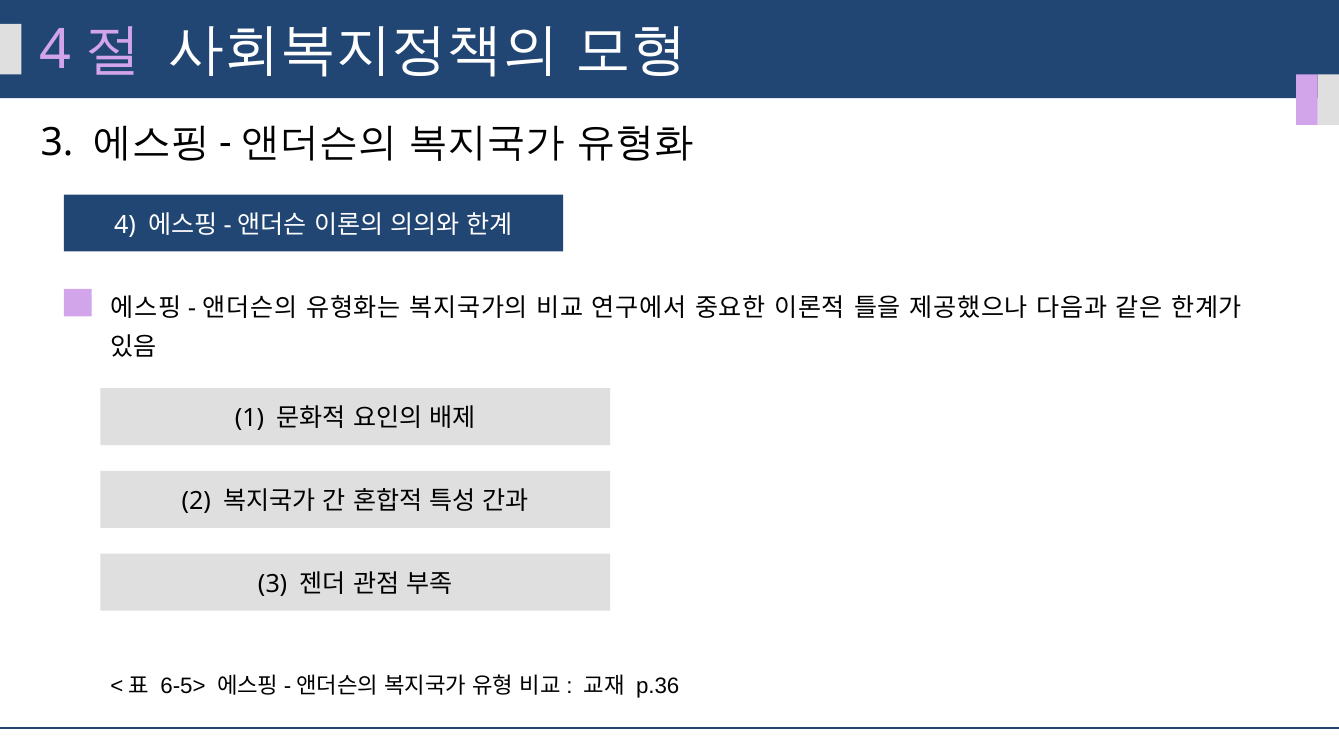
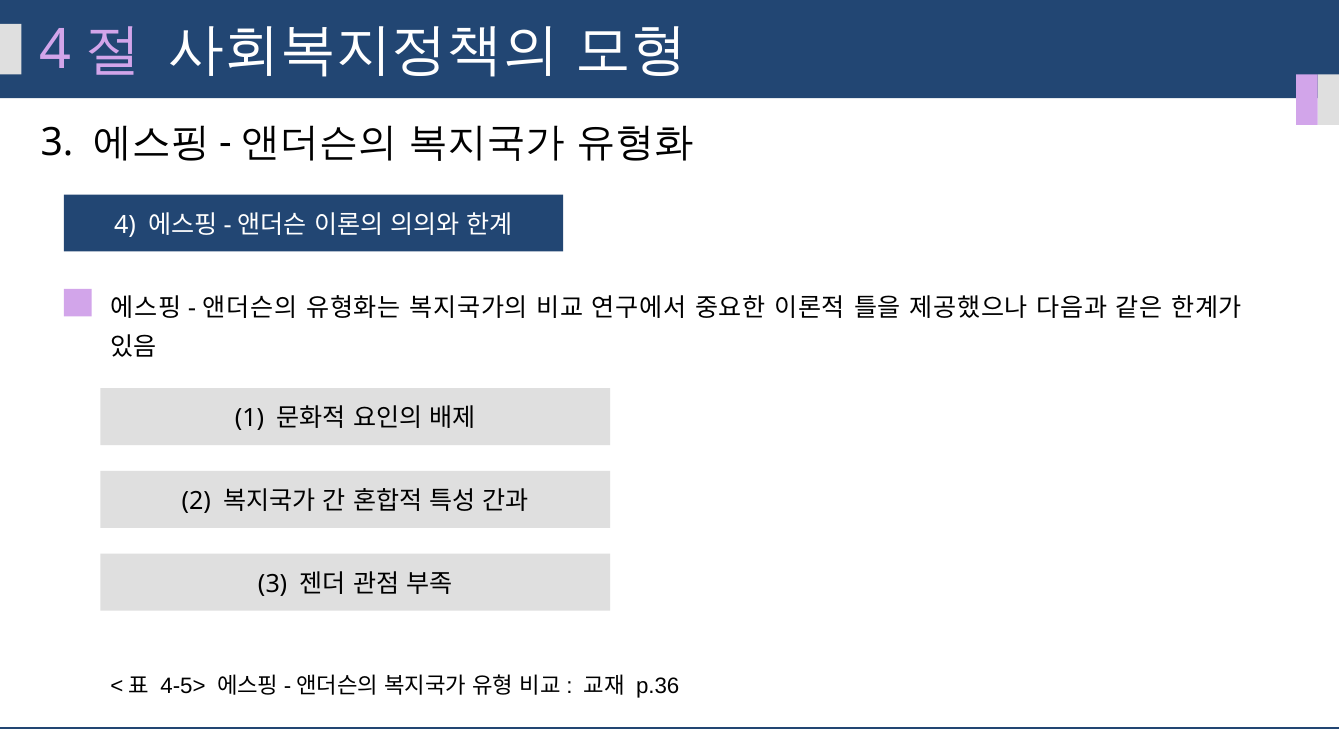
6-5>: 6-5> -> 4-5> (183, 687)
